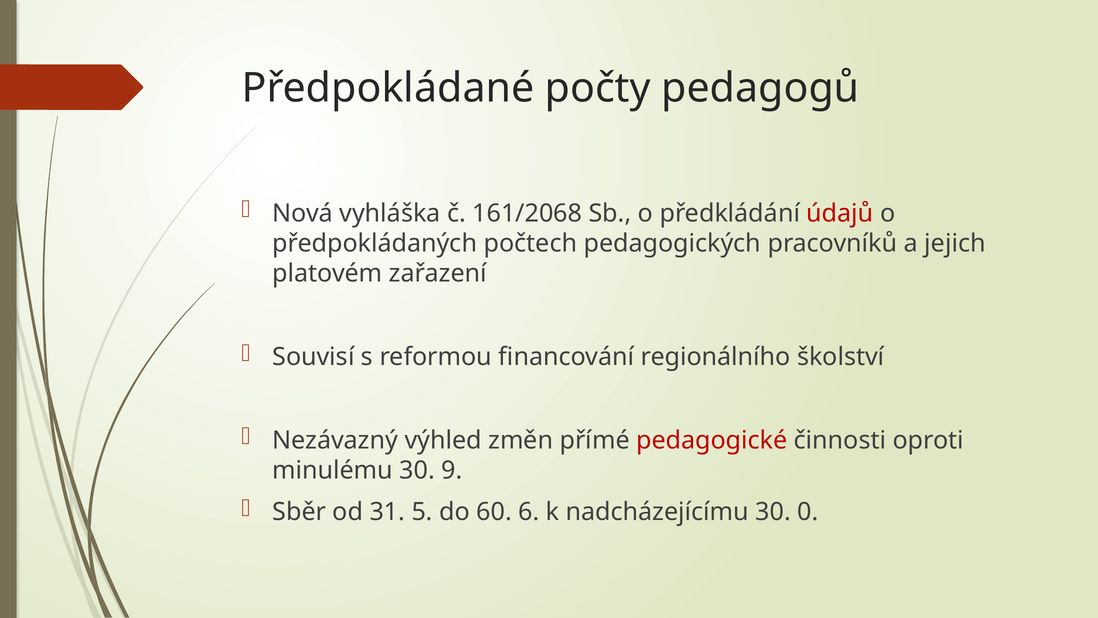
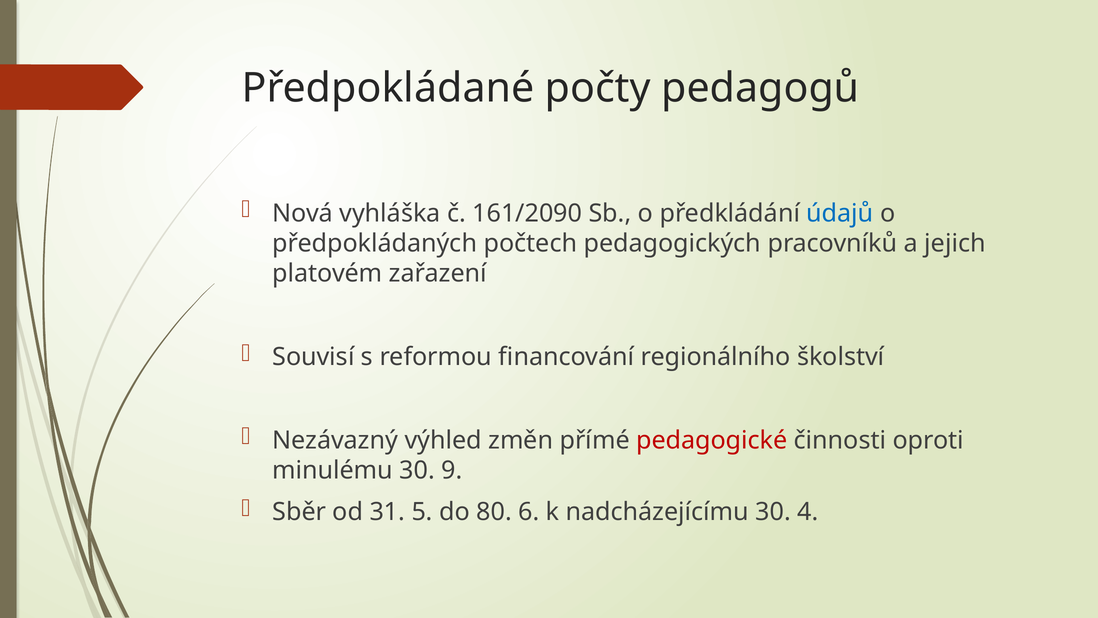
161/2068: 161/2068 -> 161/2090 (527, 213)
údajů colour: red -> blue (840, 213)
60: 60 -> 80 (494, 512)
0: 0 -> 4 (808, 512)
